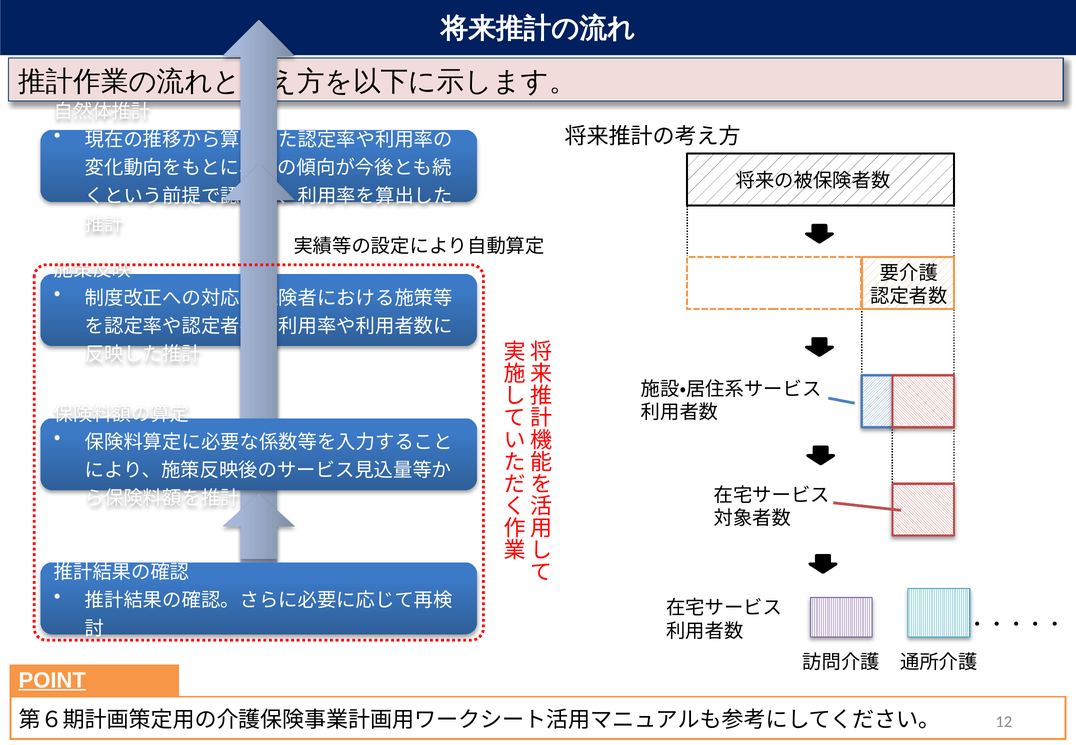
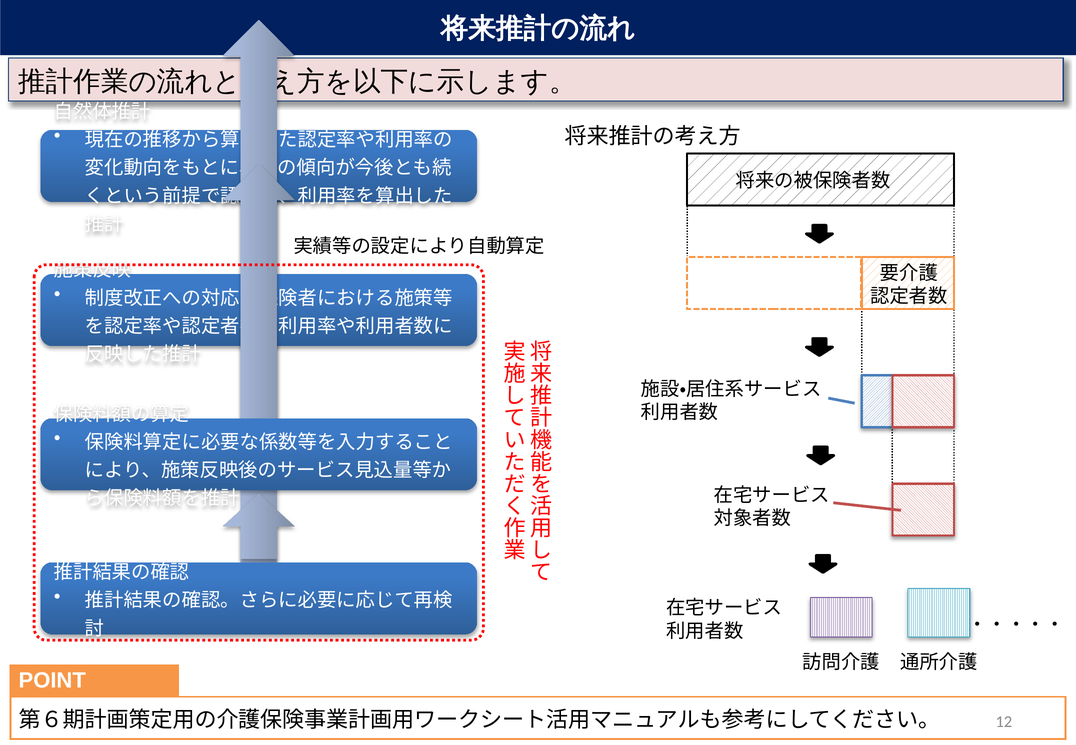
POINT underline: present -> none (52, 680)
